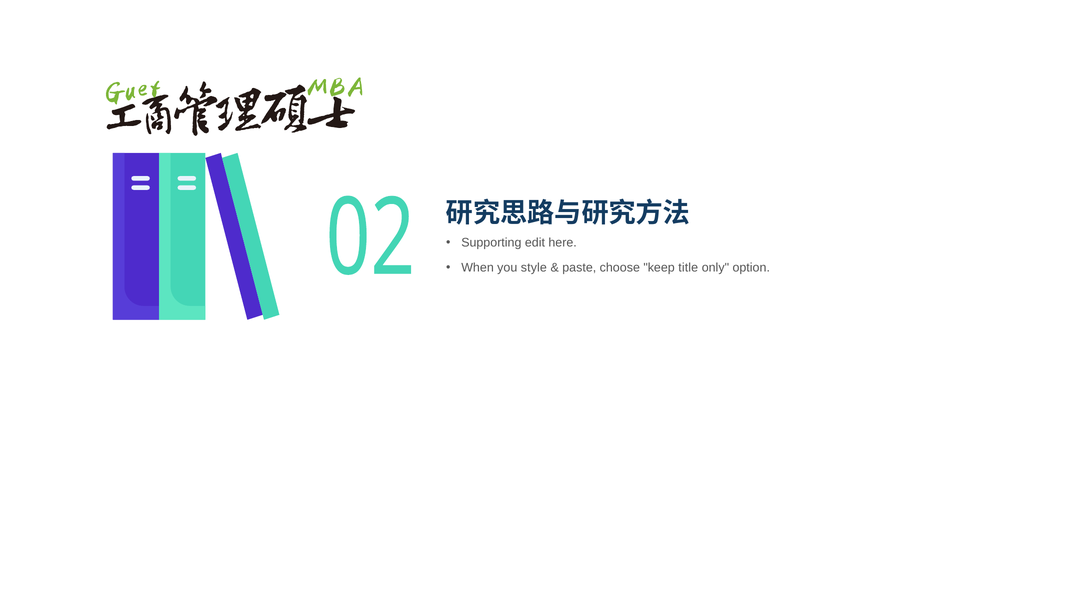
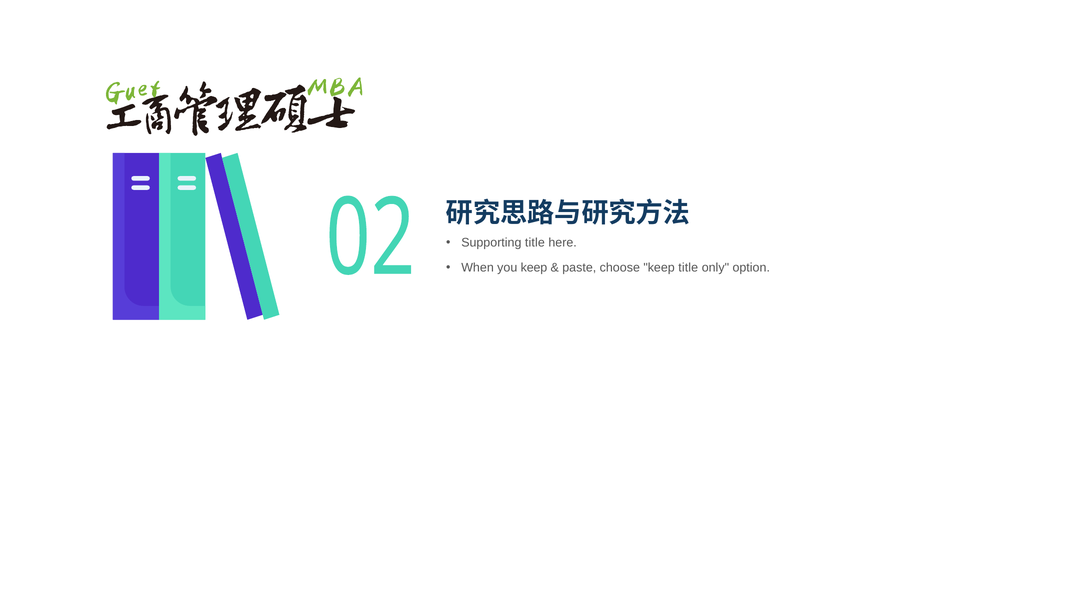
Supporting edit: edit -> title (535, 242)
you style: style -> keep (534, 267)
